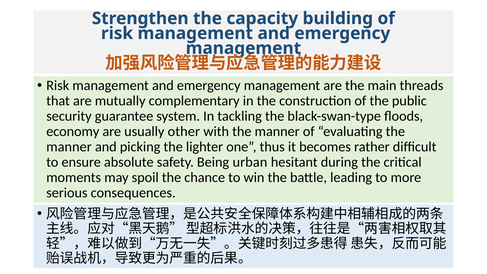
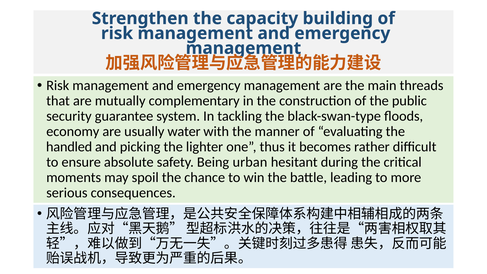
other: other -> water (184, 132)
manner: manner -> handled (69, 147)
